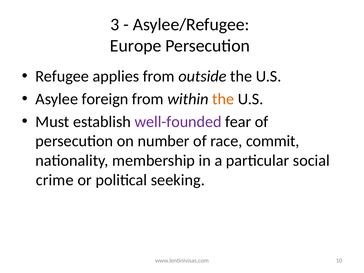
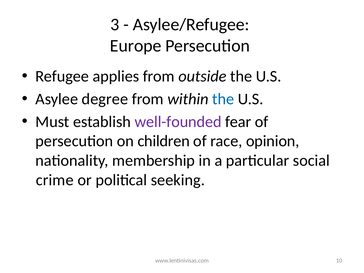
foreign: foreign -> degree (105, 99)
the colour: orange -> blue (223, 99)
number: number -> children (164, 141)
commit: commit -> opinion (273, 141)
